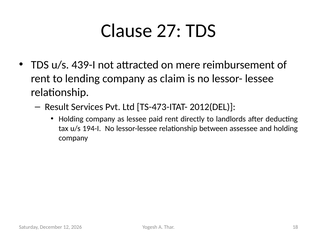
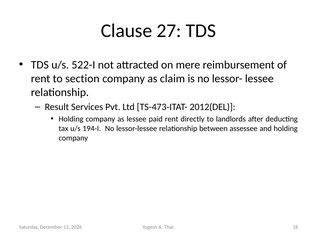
439-I: 439-I -> 522-I (83, 65)
lending: lending -> section (82, 79)
